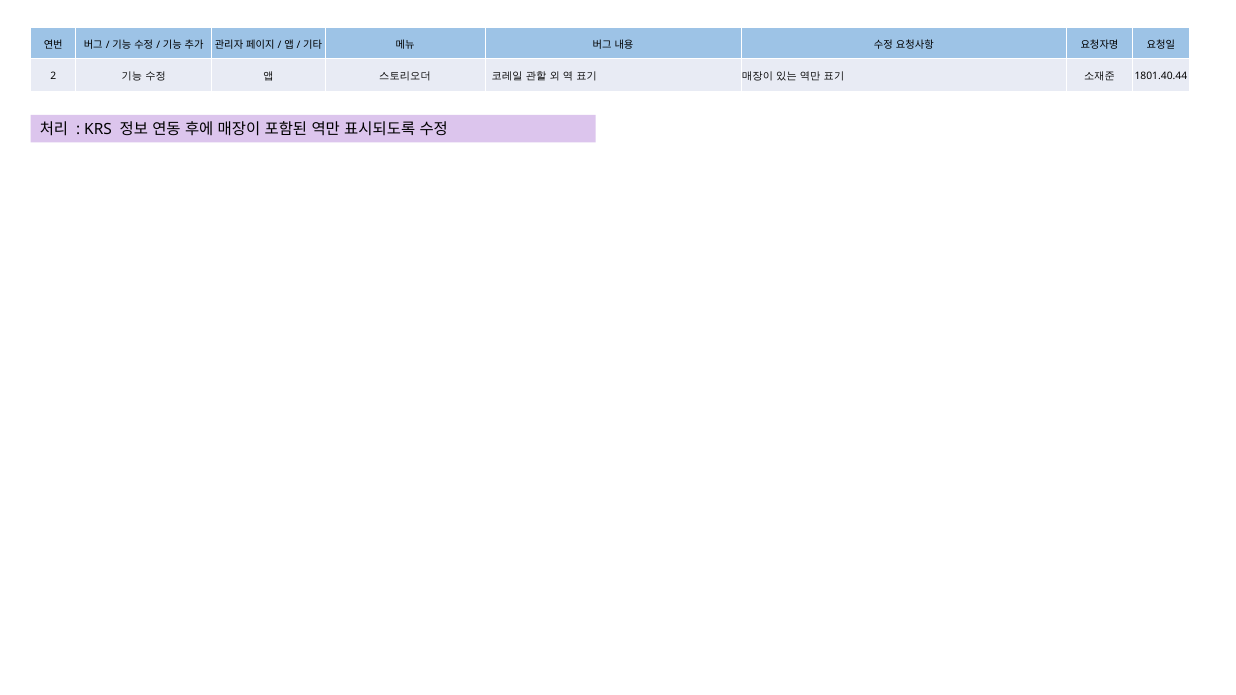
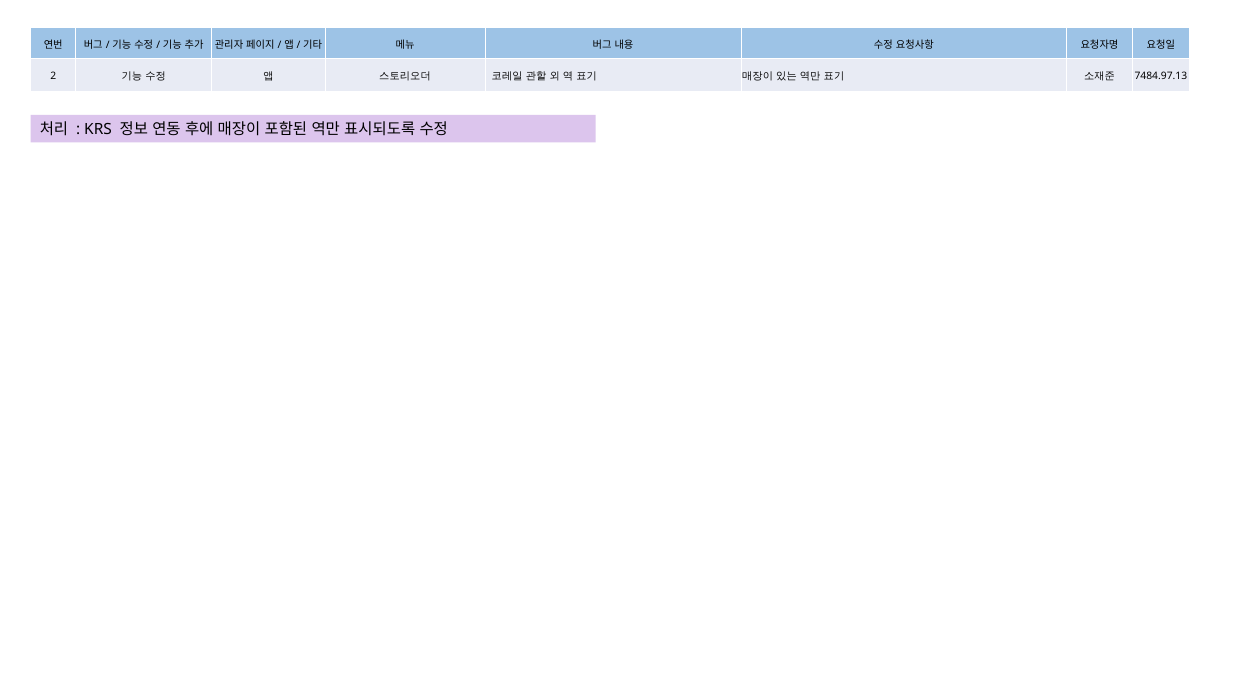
1801.40.44: 1801.40.44 -> 7484.97.13 (1161, 76)
